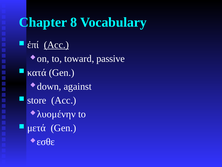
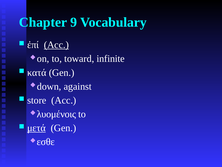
8: 8 -> 9 (74, 22)
passive: passive -> infinite (111, 59)
λυομένην: λυομένην -> λυομένοις (56, 114)
μετά underline: none -> present (36, 128)
